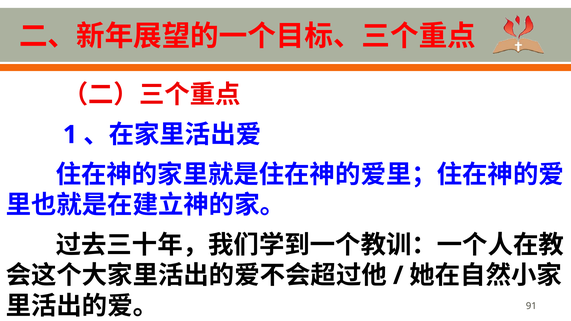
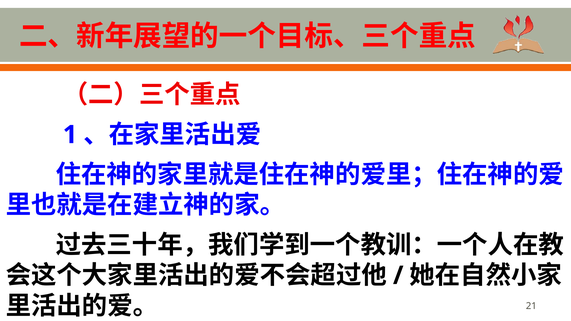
91: 91 -> 21 (531, 306)
